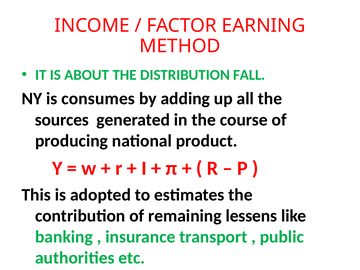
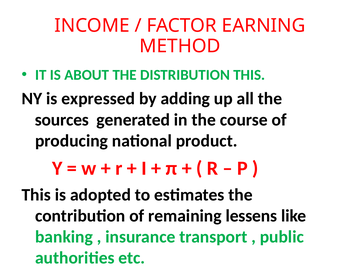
DISTRIBUTION FALL: FALL -> THIS (249, 75)
consumes: consumes -> expressed (98, 99)
